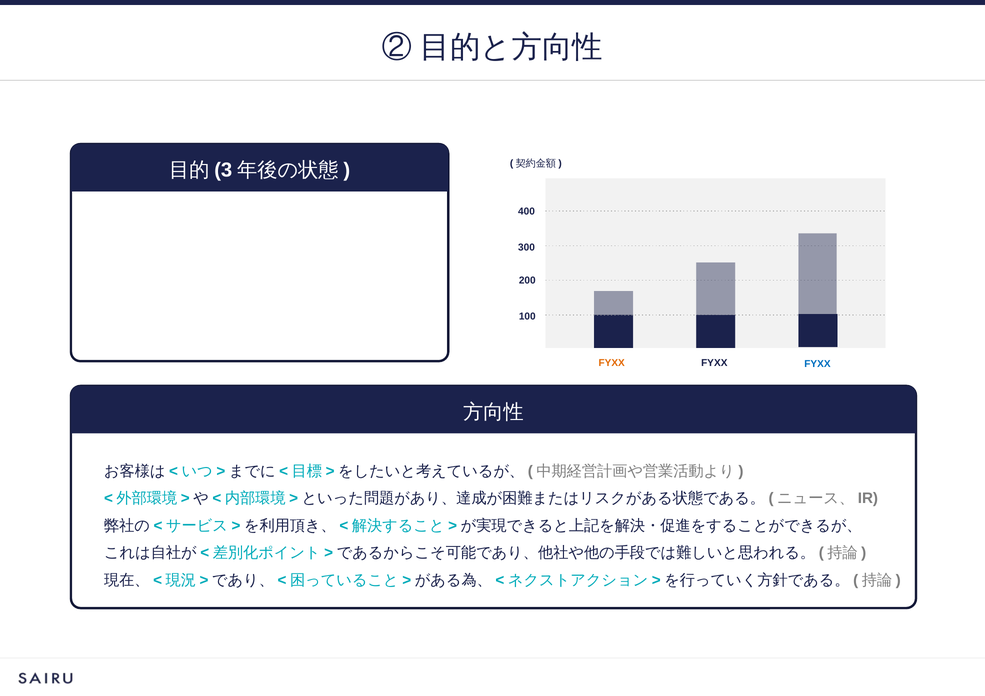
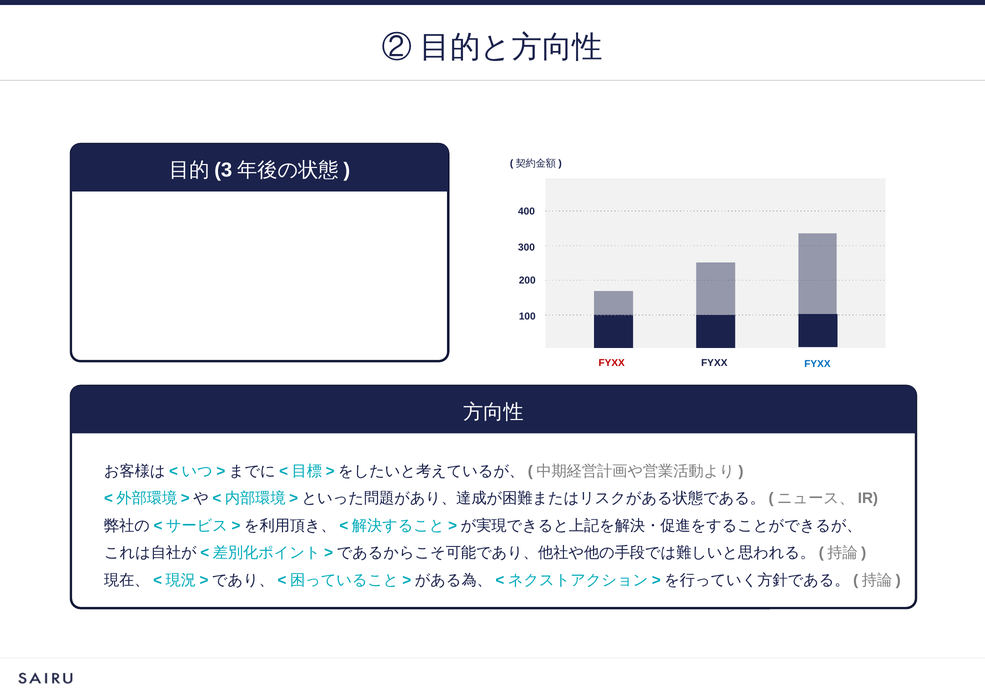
FYXX colour: orange -> red (612, 363)
